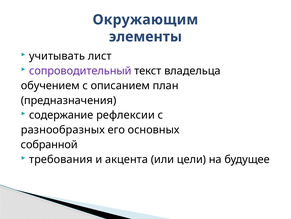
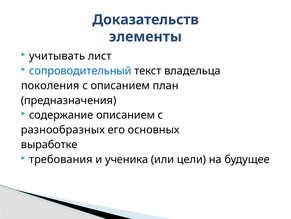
Окружающим: Окружающим -> Доказательств (146, 20)
сопроводительный colour: purple -> blue (80, 71)
обучением: обучением -> поколения (50, 85)
содержание рефлексии: рефлексии -> описанием (126, 115)
собранной: собранной -> выработке (49, 144)
акцента: акцента -> ученика (127, 159)
